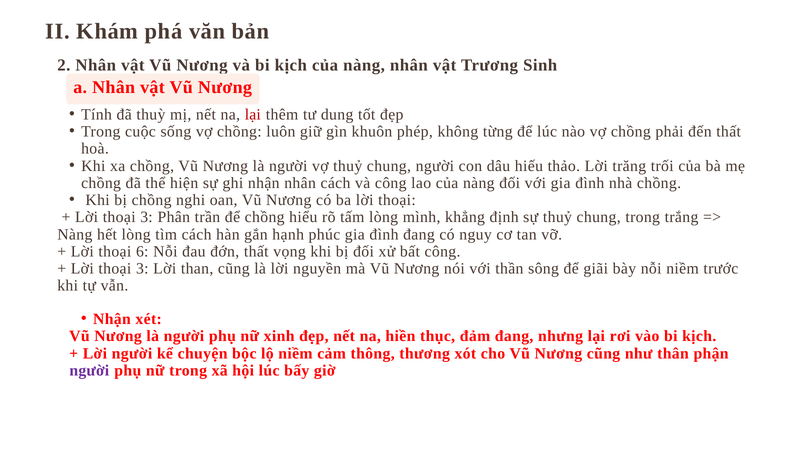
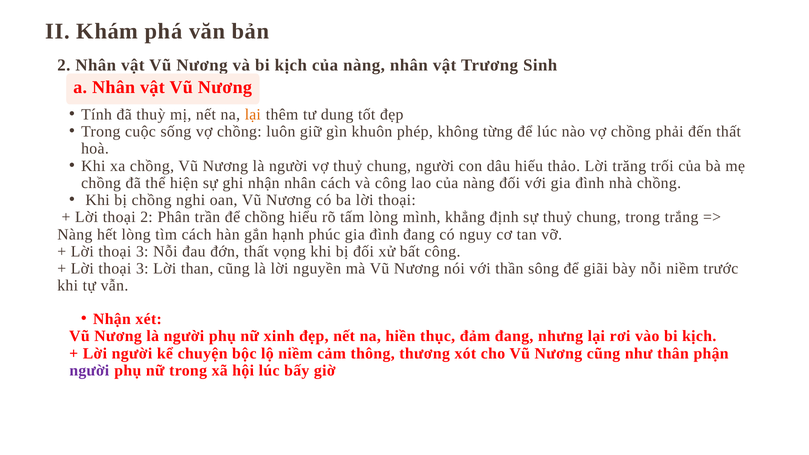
lại colour: red -> orange (253, 114)
3: 3 -> 2 (146, 217)
6: 6 -> 3 (142, 252)
